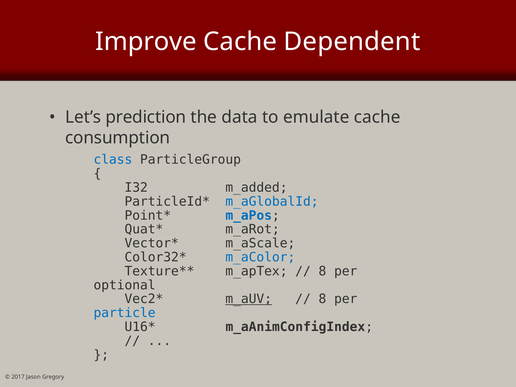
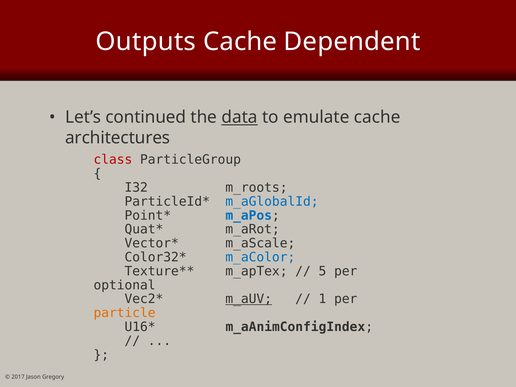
Improve: Improve -> Outputs (146, 42)
prediction: prediction -> continued (146, 117)
data underline: none -> present (239, 117)
consumption: consumption -> architectures (118, 138)
class colour: blue -> red (113, 160)
m_added: m_added -> m_roots (256, 188)
8: 8 -> 5 (322, 271)
8: 8 -> 1 (322, 299)
particle colour: blue -> orange (125, 313)
